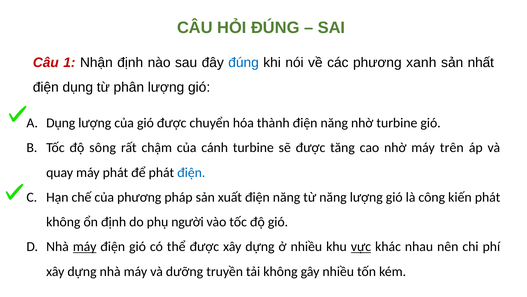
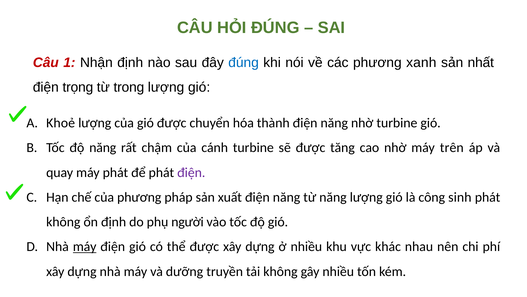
điện dụng: dụng -> trọng (78, 87)
phân: phân -> trong (129, 87)
Dụng: Dụng -> Khoẻ (61, 123)
độ sông: sông -> năng (103, 148)
điện colour: blue -> purple (191, 172)
kiến: kiến -> sinh (460, 197)
vực underline: present -> none (361, 246)
